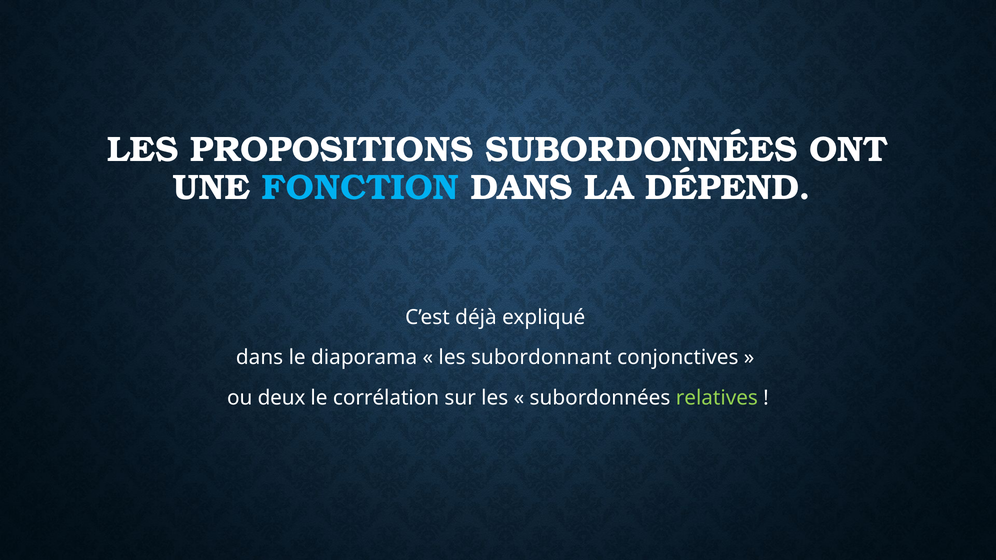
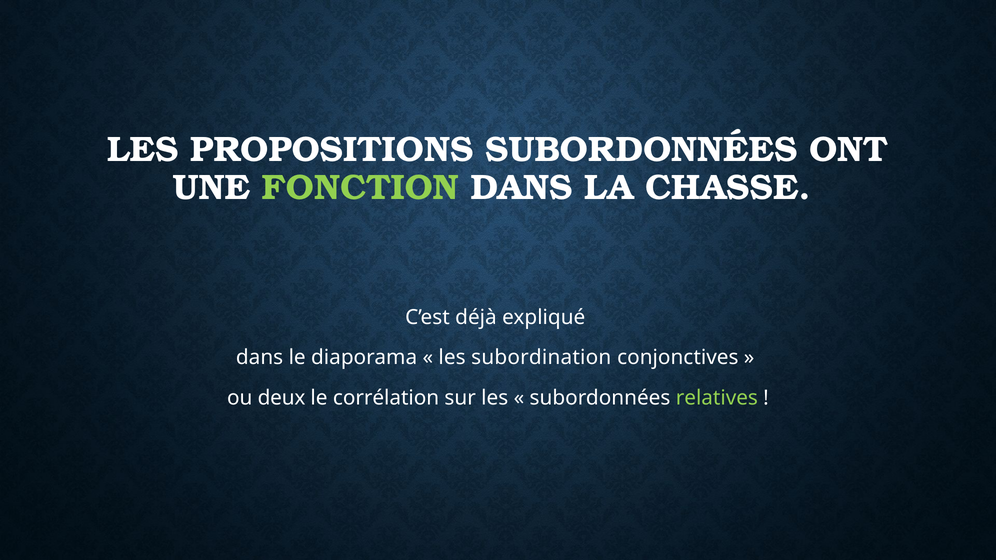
FONCTION colour: light blue -> light green (360, 188)
DÉPEND: DÉPEND -> CHASSE (728, 188)
subordonnant: subordonnant -> subordination (541, 358)
